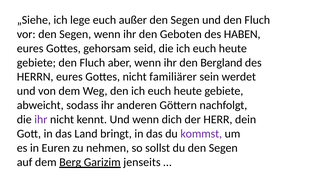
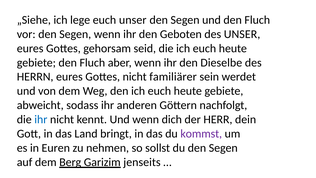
euch außer: außer -> unser (133, 20)
des HABEN: HABEN -> UNSER (242, 34)
Bergland: Bergland -> Dieselbe (221, 63)
ihr colour: purple -> blue (41, 119)
